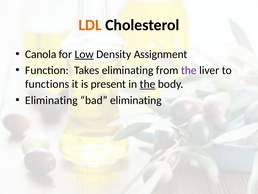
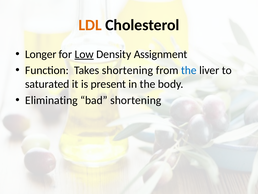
Canola: Canola -> Longer (41, 54)
Takes eliminating: eliminating -> shortening (128, 70)
the colour: purple -> blue (189, 70)
functions: functions -> saturated (47, 84)
the underline: present -> none (148, 84)
bad eliminating: eliminating -> shortening (136, 100)
